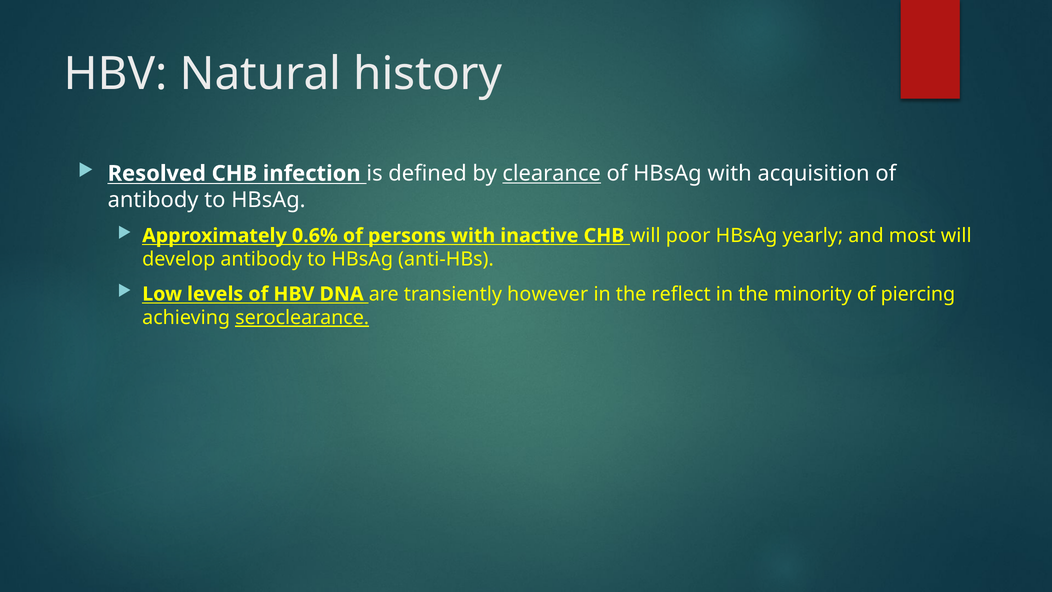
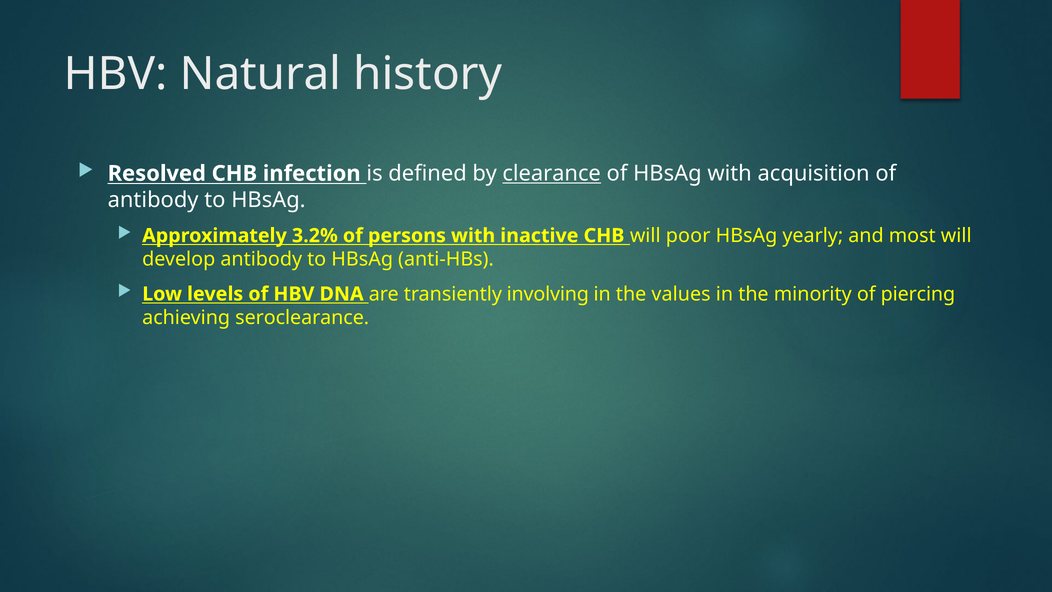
0.6%: 0.6% -> 3.2% (315, 236)
however: however -> involving (548, 294)
reflect: reflect -> values (681, 294)
seroclearance underline: present -> none (302, 318)
